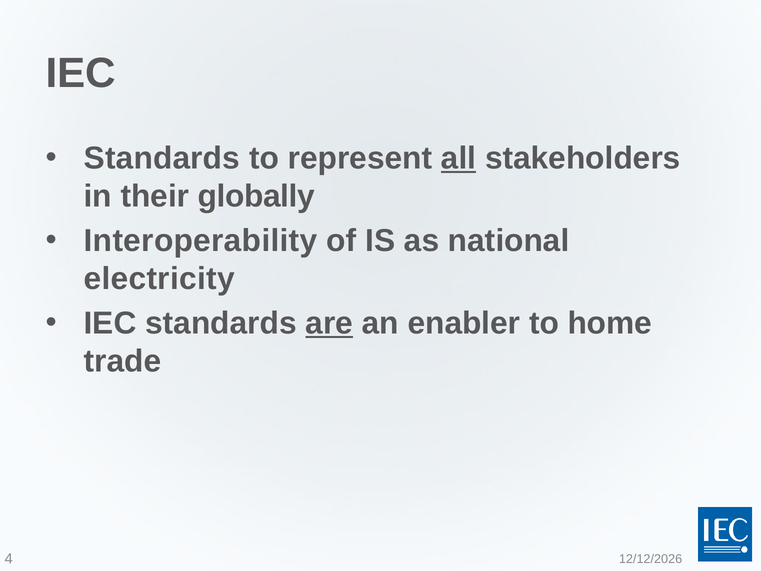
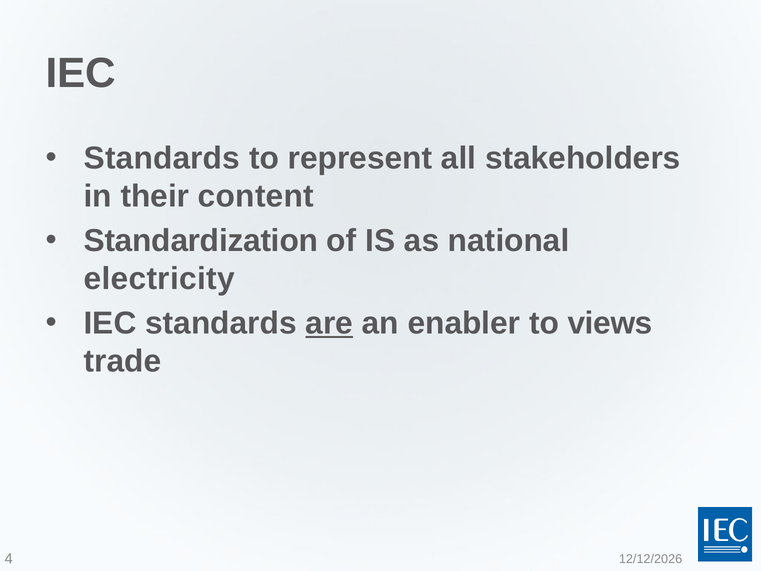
all underline: present -> none (459, 158)
globally: globally -> content (256, 196)
Interoperability: Interoperability -> Standardization (201, 241)
home: home -> views (610, 323)
